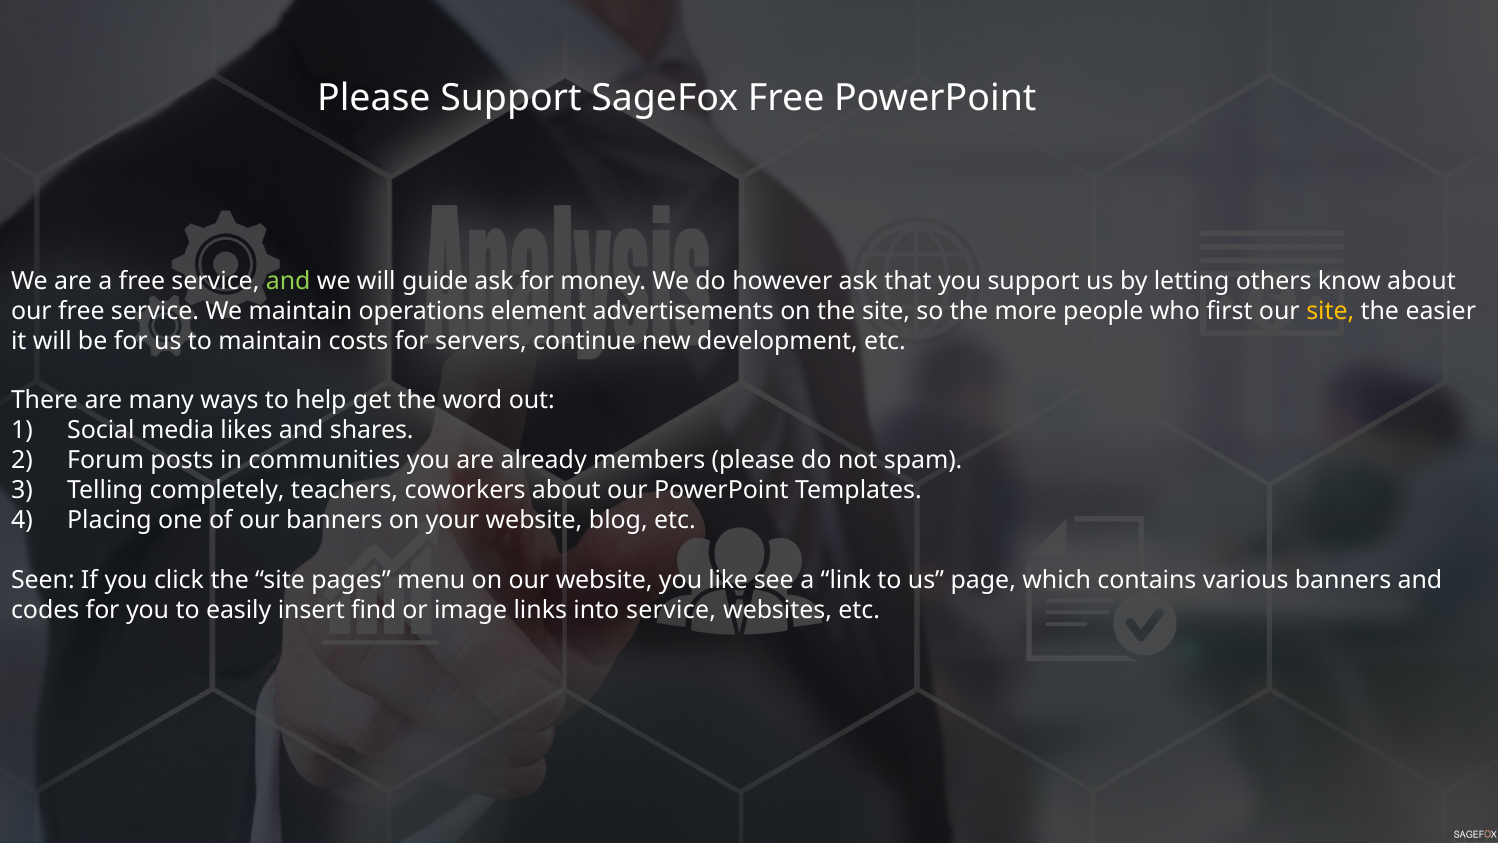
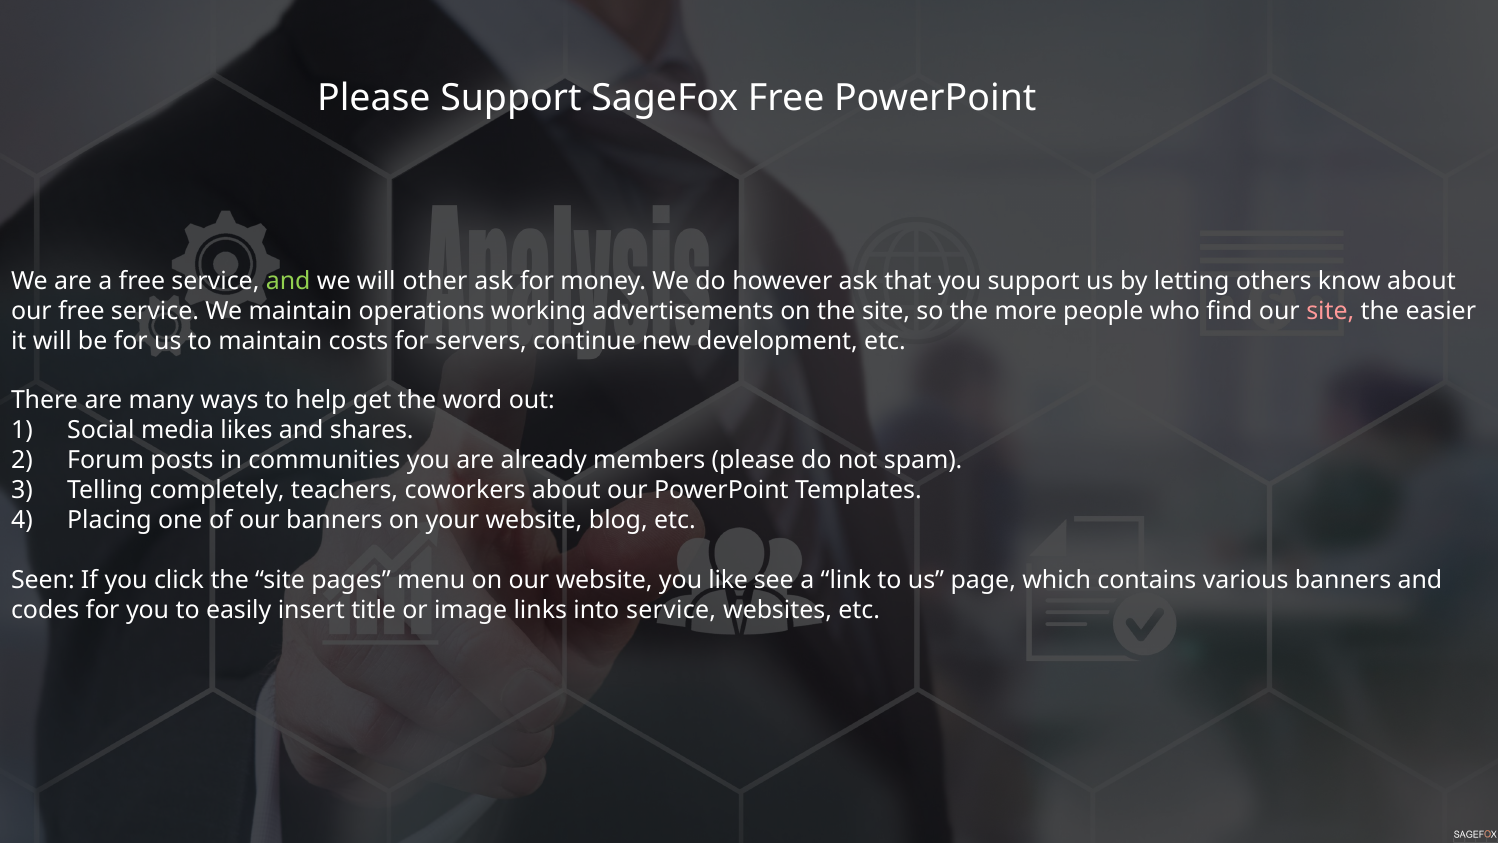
guide: guide -> other (435, 281)
element: element -> working (539, 311)
first: first -> find (1229, 311)
site colour: yellow -> pink (1330, 311)
find: find -> title (374, 610)
